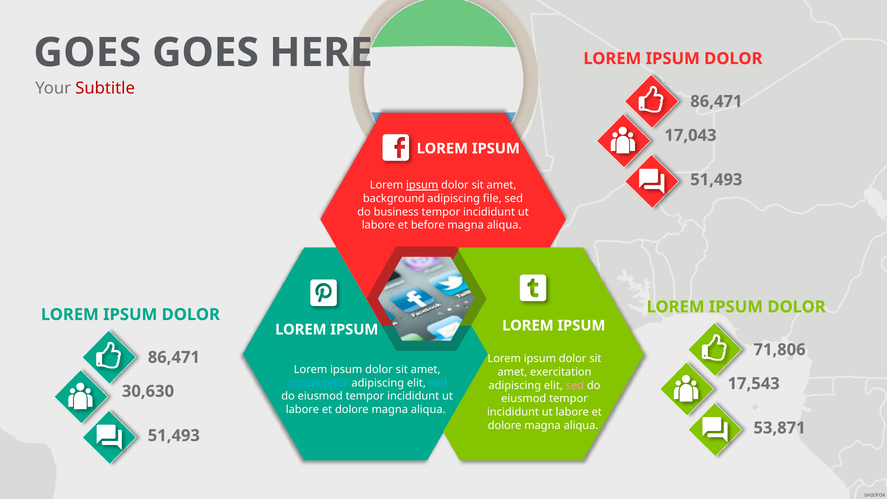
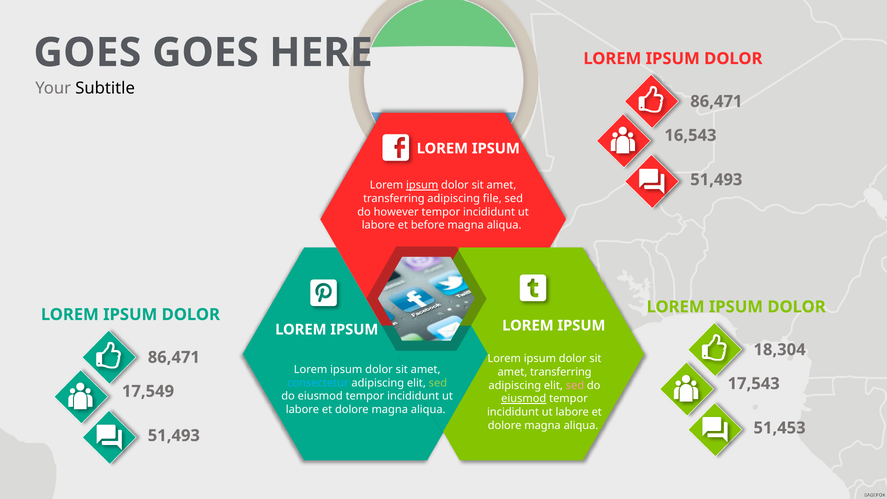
Subtitle colour: red -> black (105, 88)
17,043: 17,043 -> 16,543 (690, 135)
background: background -> transferring (394, 199)
business: business -> however (396, 212)
71,806: 71,806 -> 18,304 (780, 350)
exercitation: exercitation -> transferring (561, 372)
sed colour: light blue -> light green (438, 383)
30,630: 30,630 -> 17,549 (148, 391)
eiusmod underline: none -> present (524, 399)
53,871: 53,871 -> 51,453 (780, 428)
